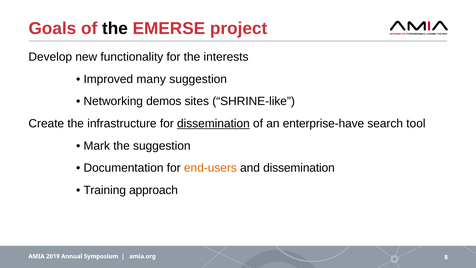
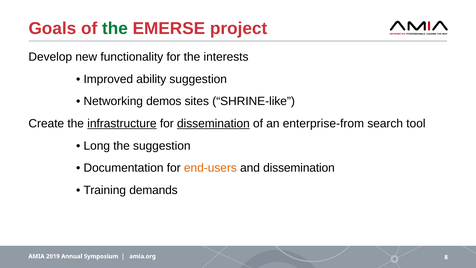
the colour: black -> green (115, 29)
many: many -> ability (151, 79)
infrastructure underline: none -> present (122, 123)
enterprise-have: enterprise-have -> enterprise-from (323, 123)
Mark: Mark -> Long (97, 146)
approach: approach -> demands (153, 190)
